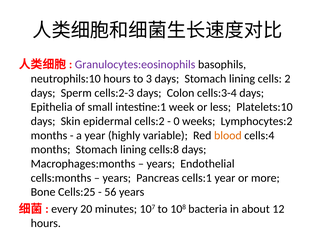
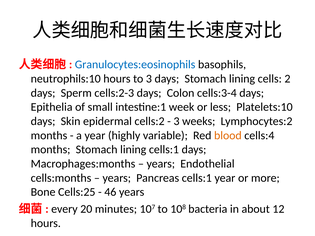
Granulocytes:eosinophils colour: purple -> blue (135, 65)
0: 0 -> 3 (177, 121)
lining cells:8: cells:8 -> cells:1 (164, 150)
56: 56 -> 46 (110, 192)
